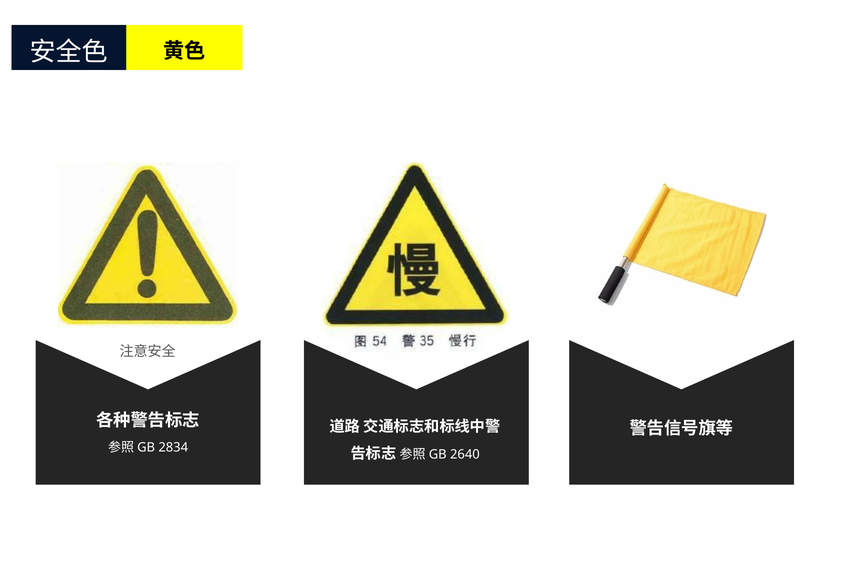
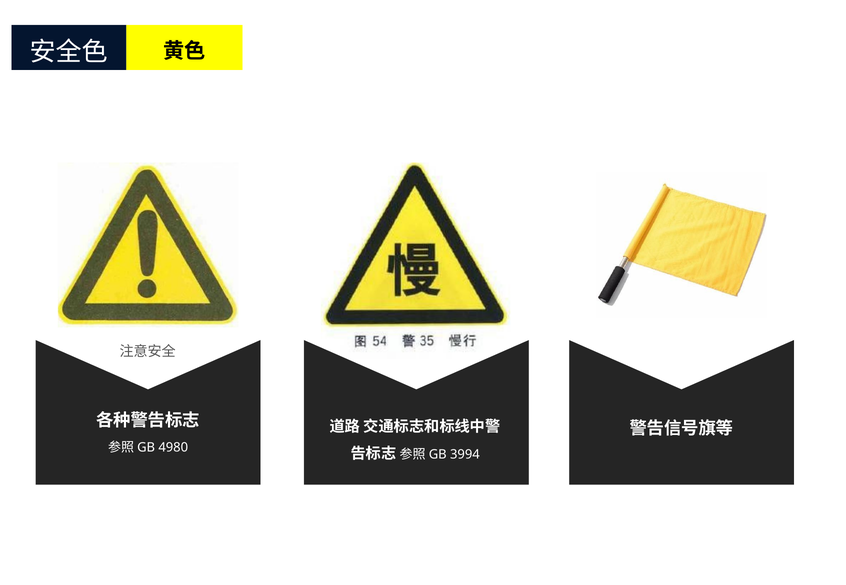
2834: 2834 -> 4980 (173, 448)
2640: 2640 -> 3994 (465, 455)
